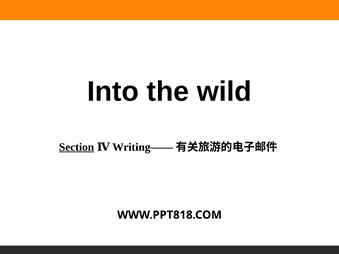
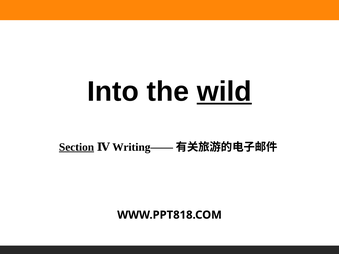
wild underline: none -> present (224, 92)
